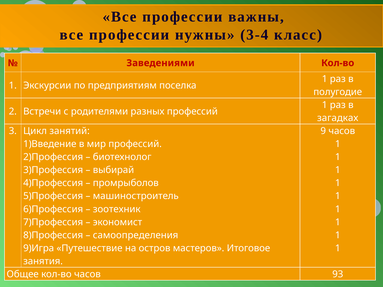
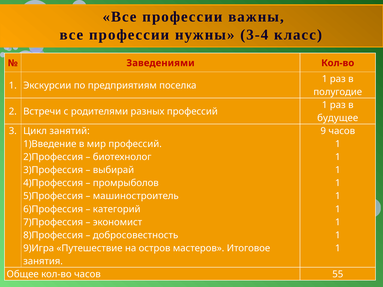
загадках: загадках -> будущее (338, 118)
зоотехник: зоотехник -> категорий (117, 209)
самоопределения: самоопределения -> добросовестность (136, 235)
93: 93 -> 55 (338, 274)
